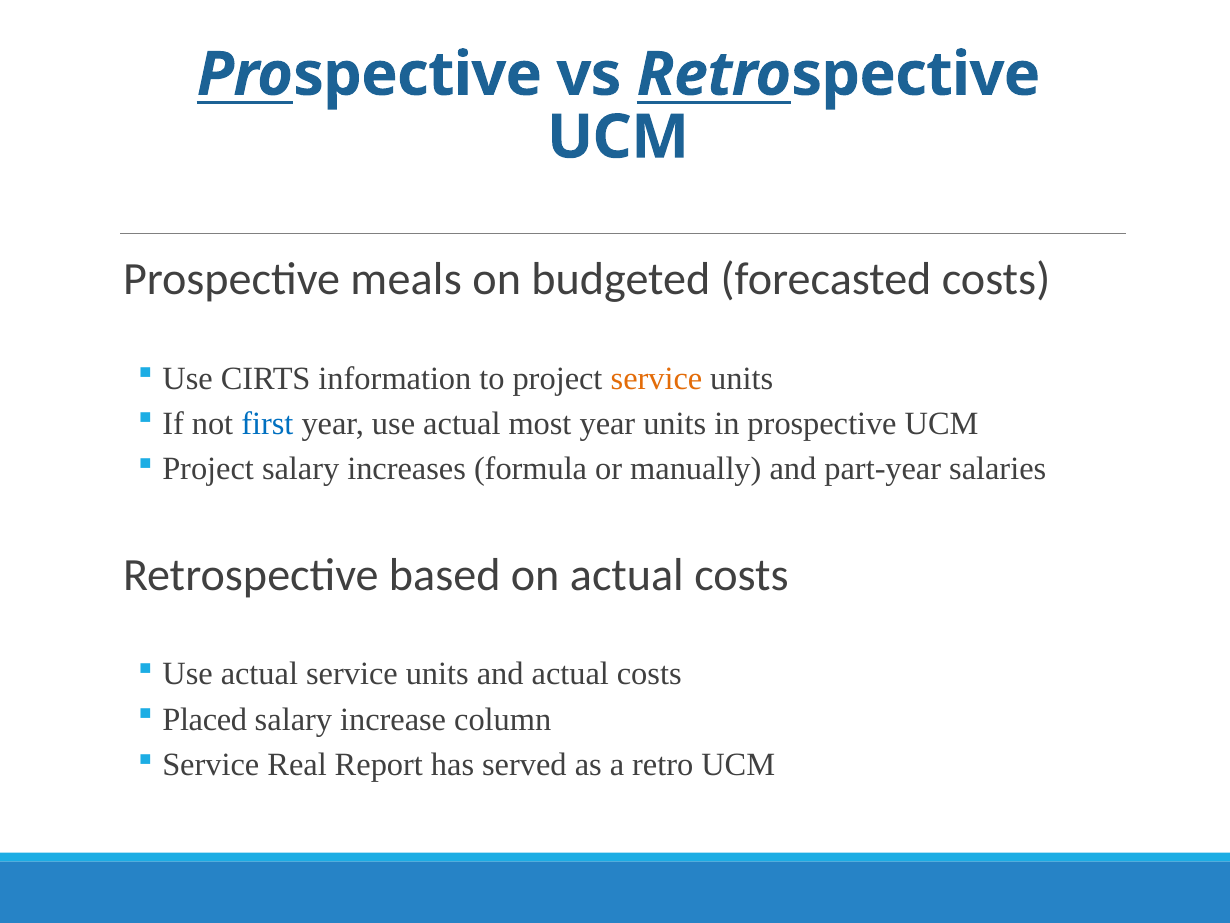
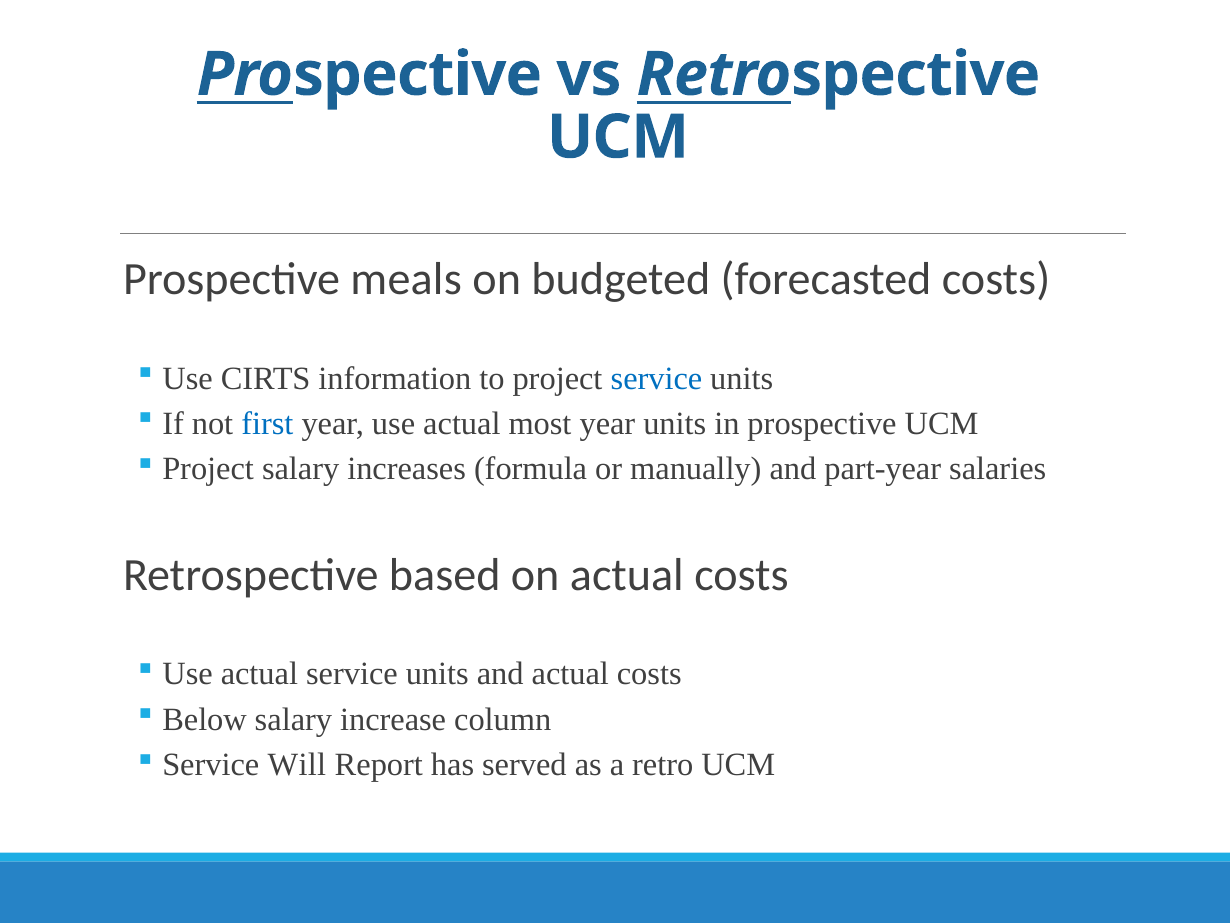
service colour: orange -> blue (656, 378)
Placed: Placed -> Below (205, 719)
Real: Real -> Will (297, 764)
